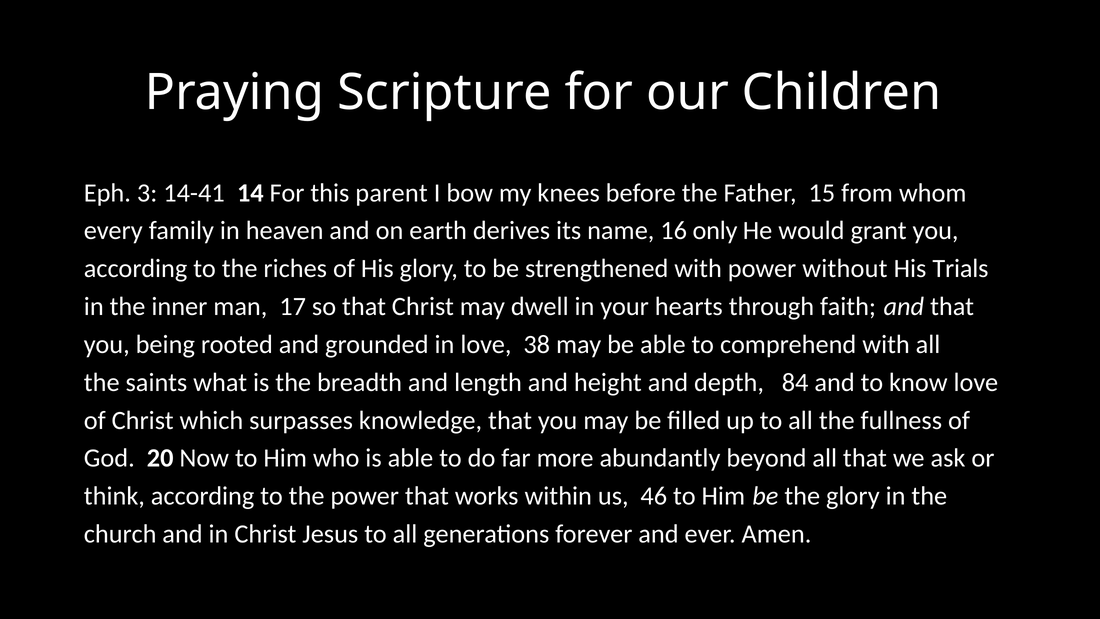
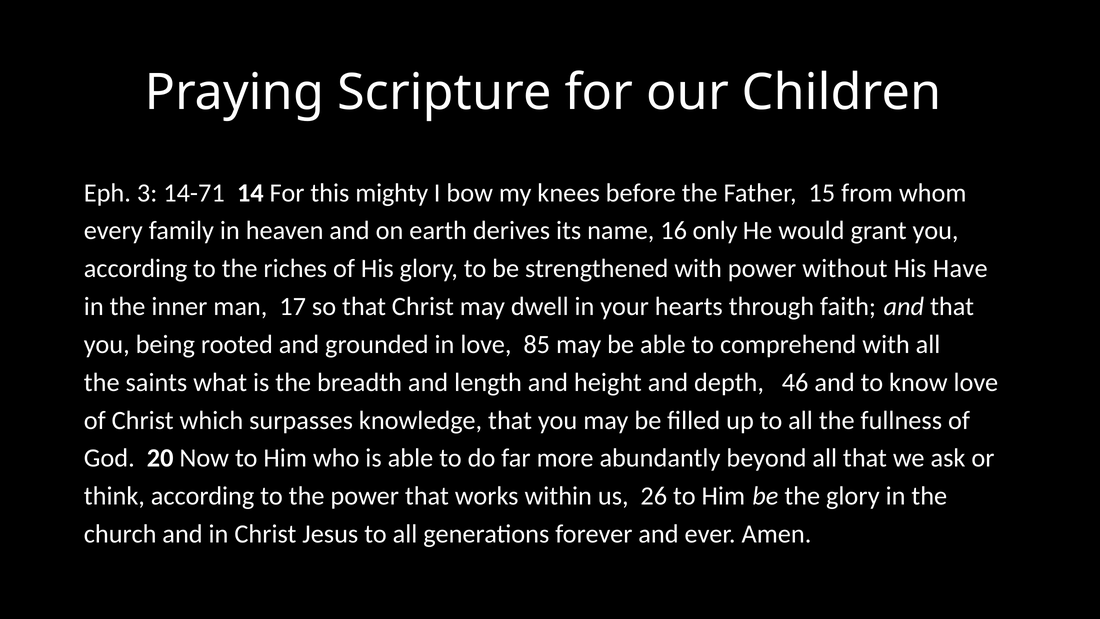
14-41: 14-41 -> 14-71 (194, 193)
parent: parent -> mighty (392, 193)
Trials: Trials -> Have (960, 269)
38: 38 -> 85 (537, 344)
84: 84 -> 46 (795, 382)
46: 46 -> 26 (654, 496)
